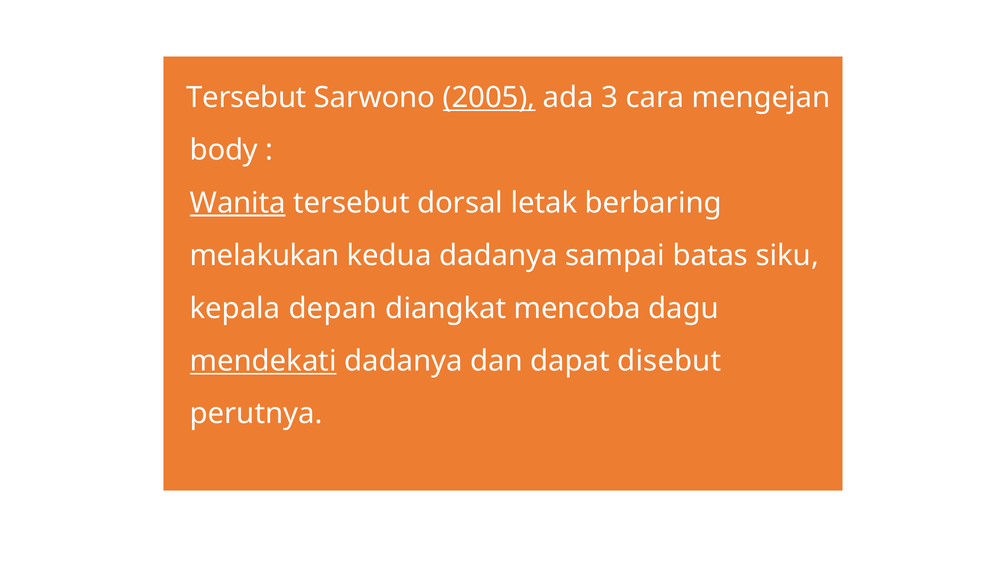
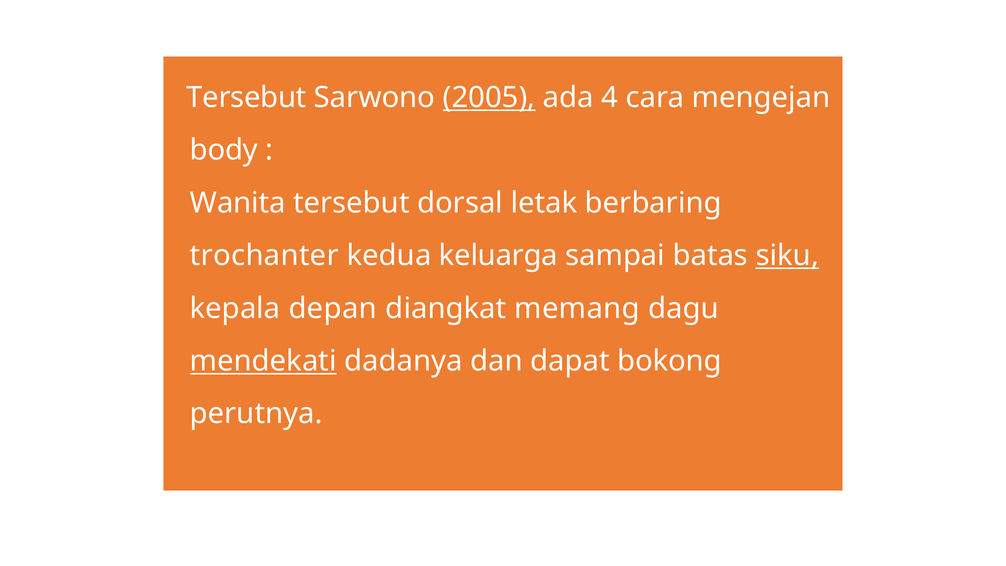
3: 3 -> 4 (610, 98)
Wanita underline: present -> none (238, 203)
melakukan: melakukan -> trochanter (264, 256)
kedua dadanya: dadanya -> keluarga (498, 256)
siku underline: none -> present (787, 256)
mencoba: mencoba -> memang (577, 308)
disebut: disebut -> bokong (670, 361)
